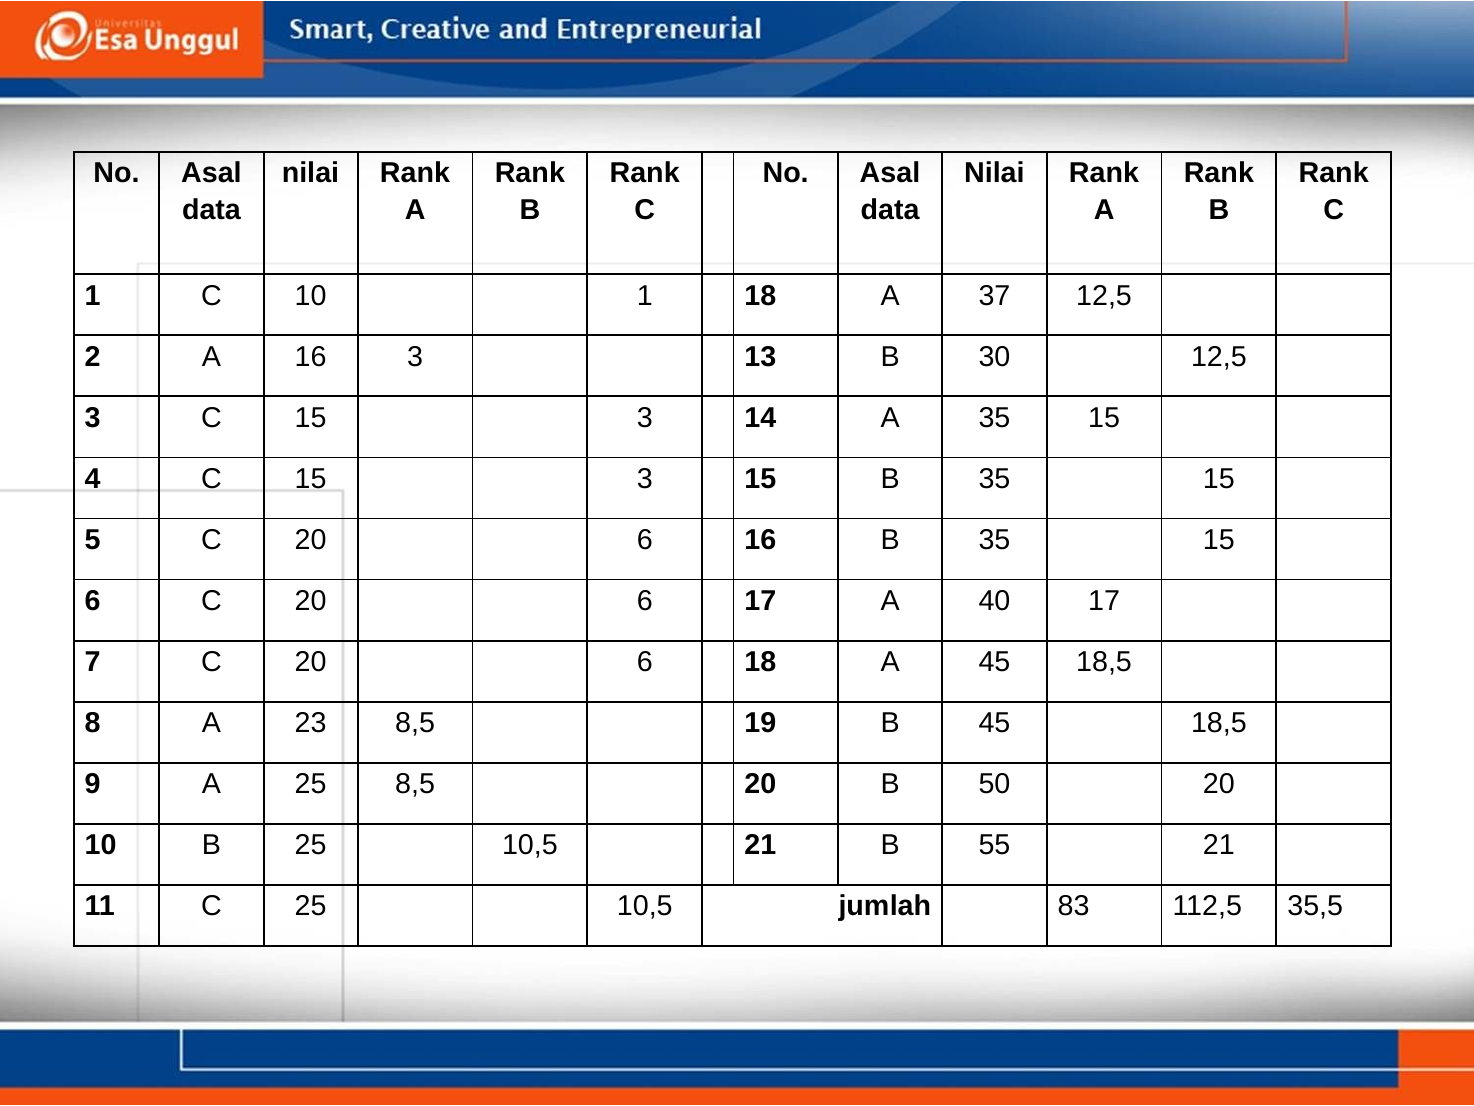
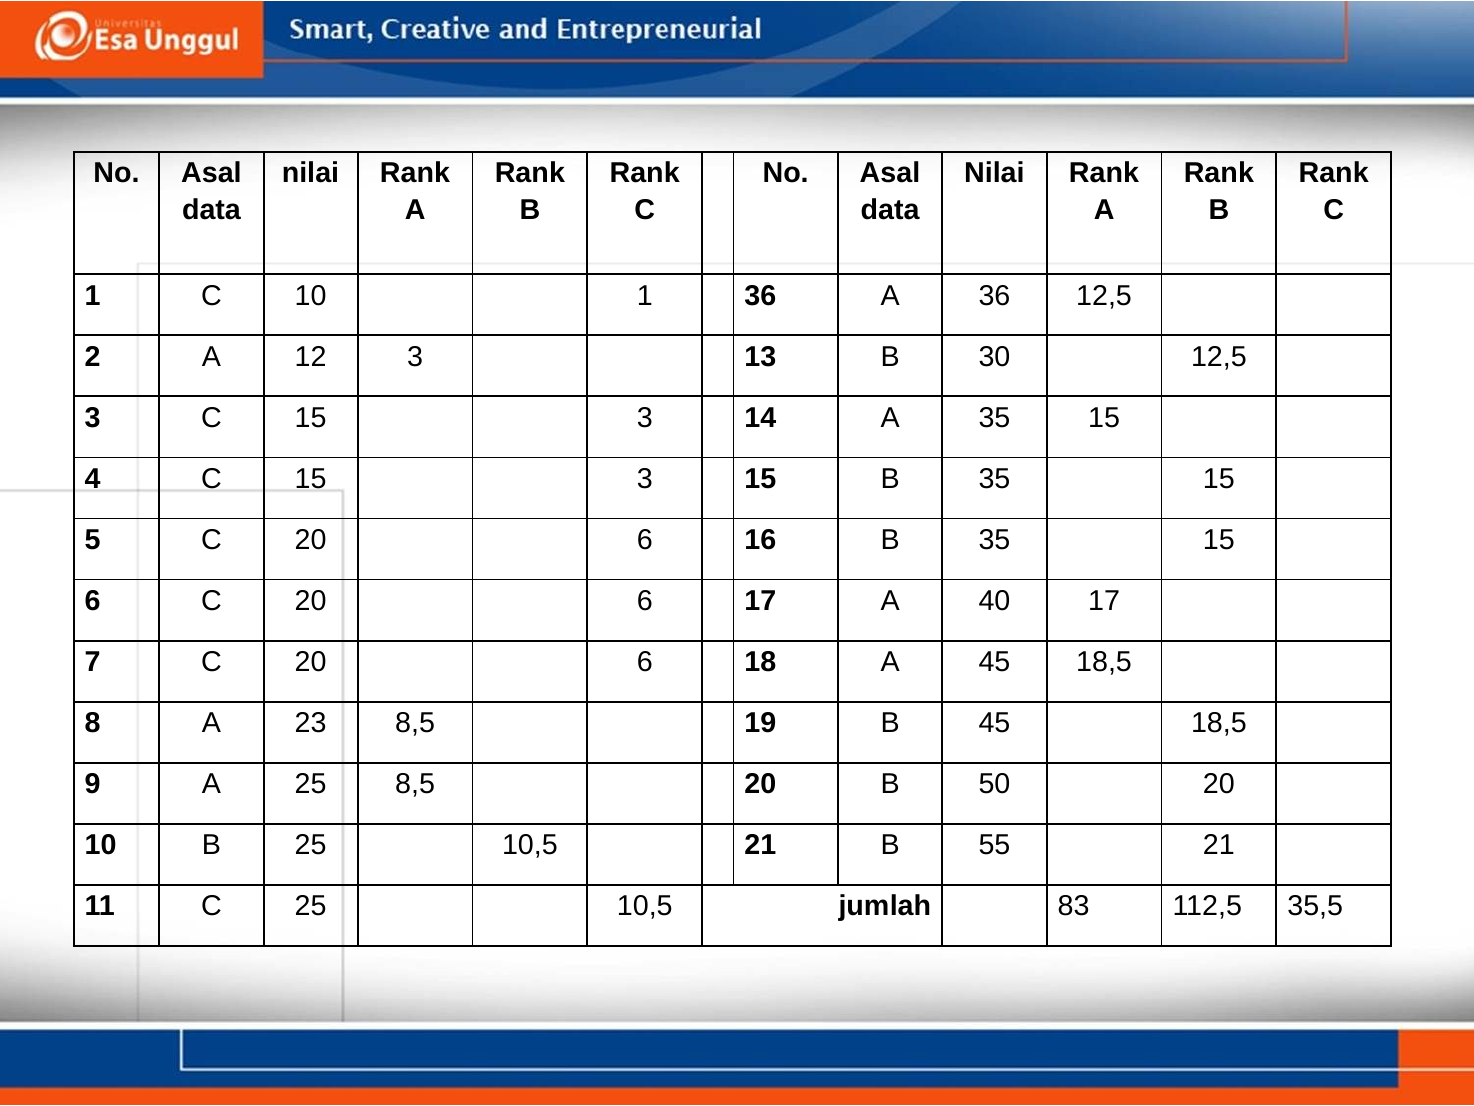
1 18: 18 -> 36 (760, 295)
A 37: 37 -> 36 (994, 295)
A 16: 16 -> 12 (311, 357)
